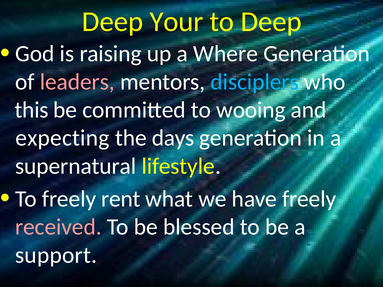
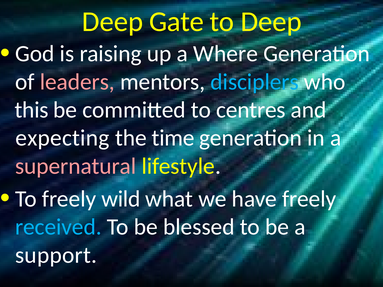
Your: Your -> Gate (177, 22)
wooing: wooing -> centres (251, 110)
days: days -> time (173, 138)
supernatural colour: white -> pink (76, 166)
rent: rent -> wild (121, 199)
received colour: pink -> light blue (58, 227)
